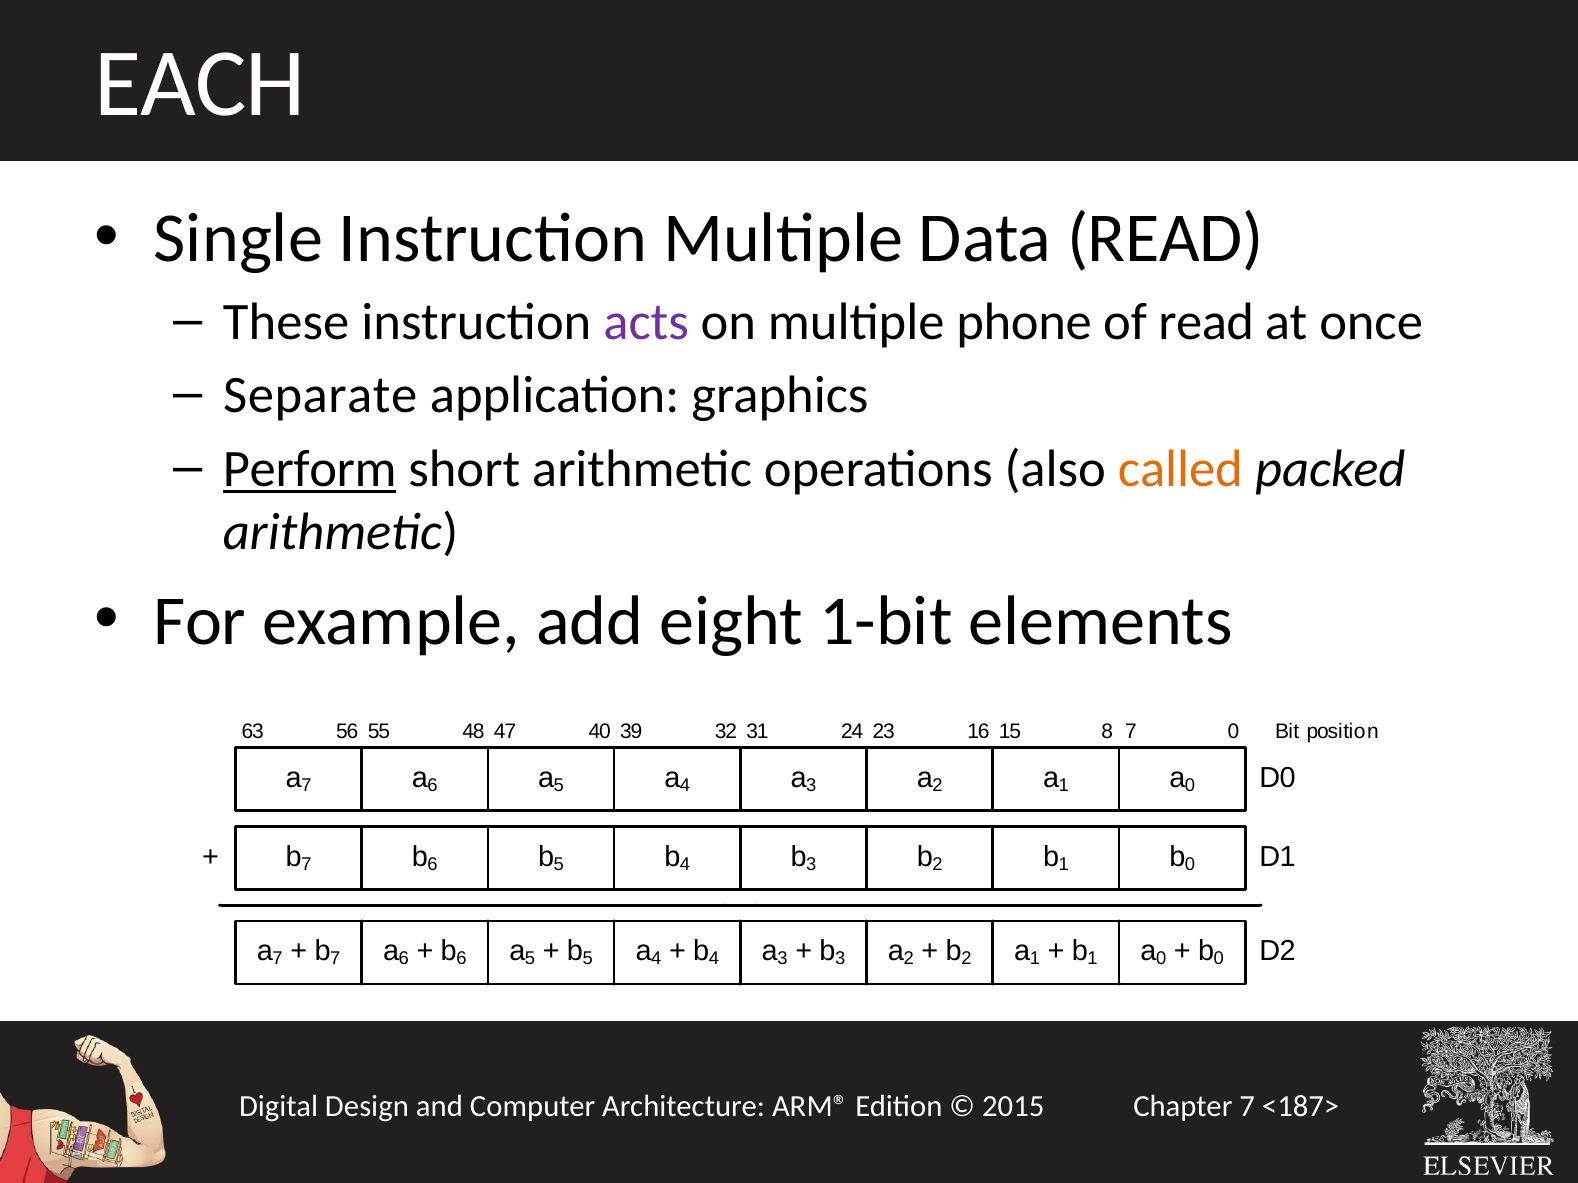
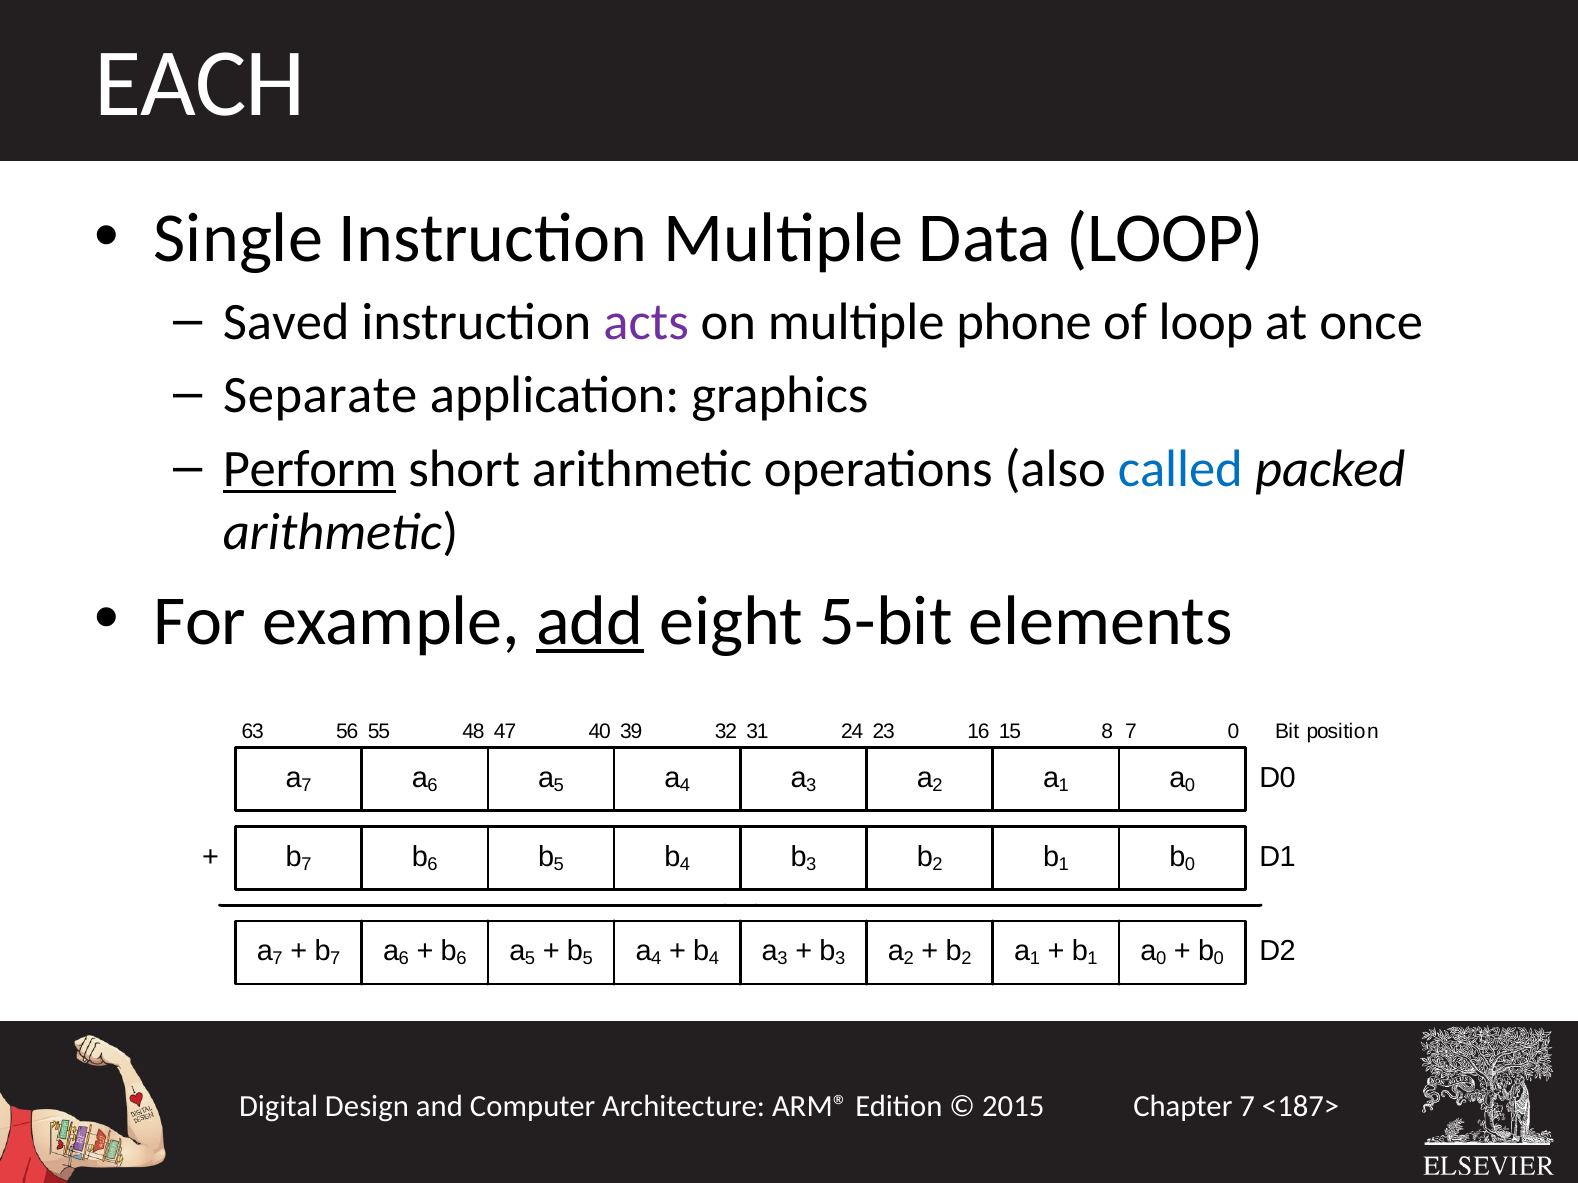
Data READ: READ -> LOOP (1165, 239)
These: These -> Saved (286, 322)
of read: read -> loop (1206, 322)
called colour: orange -> blue (1180, 469)
add underline: none -> present (590, 621)
1-bit: 1-bit -> 5-bit (886, 621)
